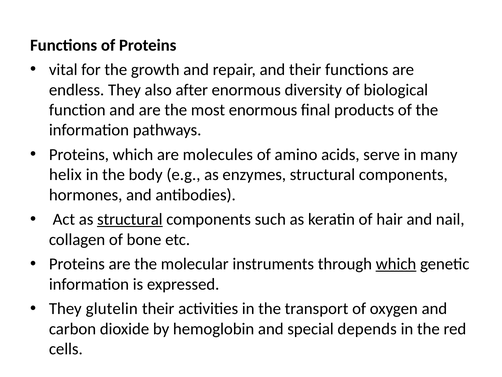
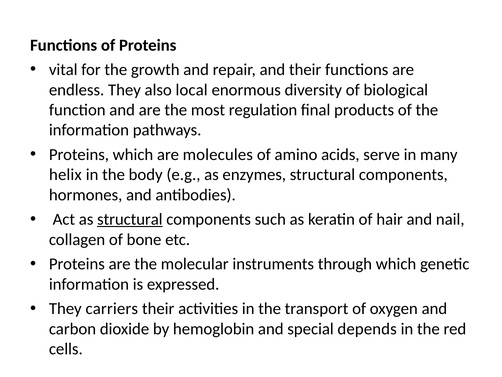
after: after -> local (192, 90)
most enormous: enormous -> regulation (263, 110)
which underline: present -> none (396, 264)
glutelin: glutelin -> carriers (112, 308)
